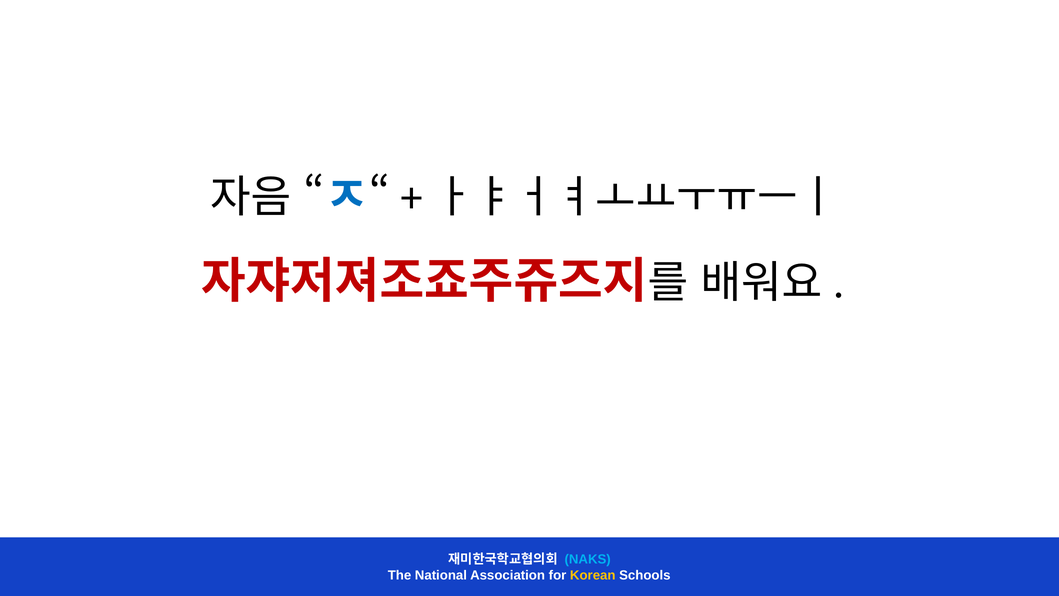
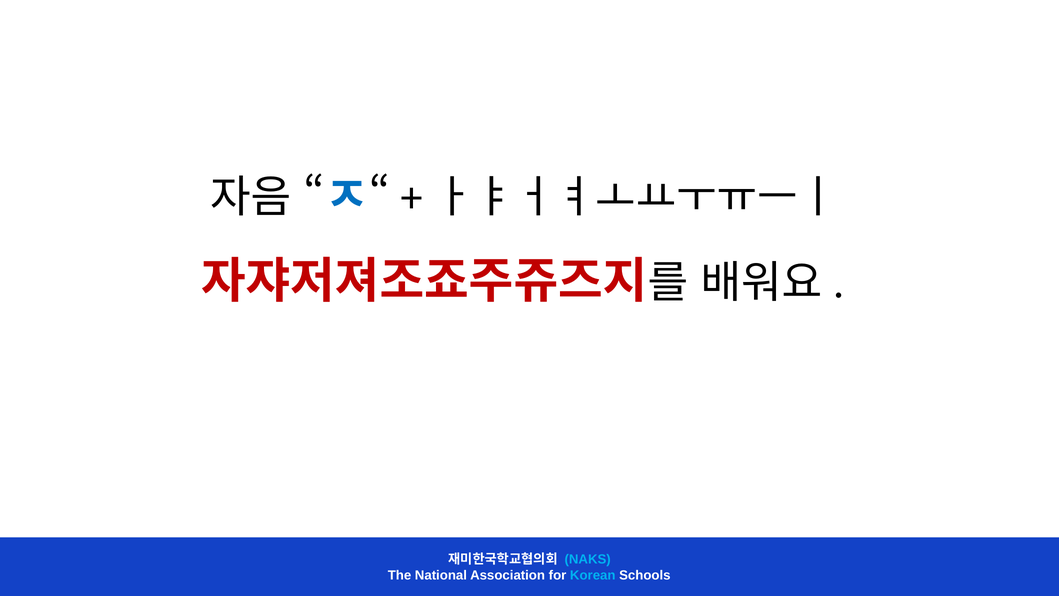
Korean colour: yellow -> light blue (593, 575)
